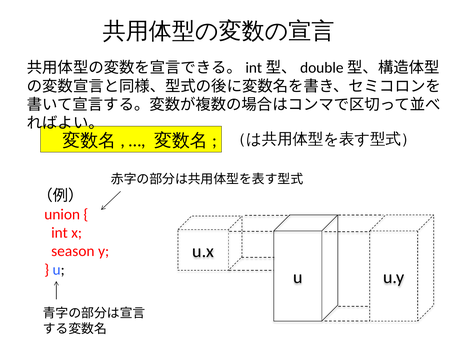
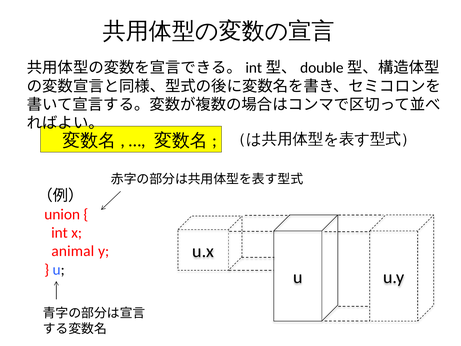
season: season -> animal (73, 251)
